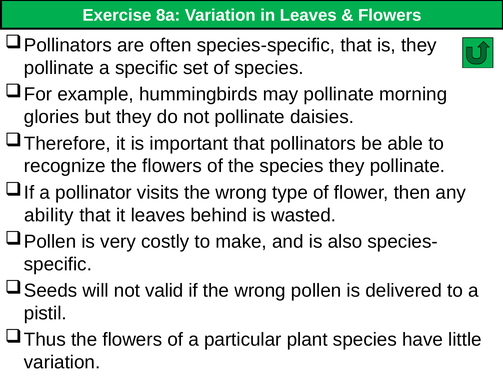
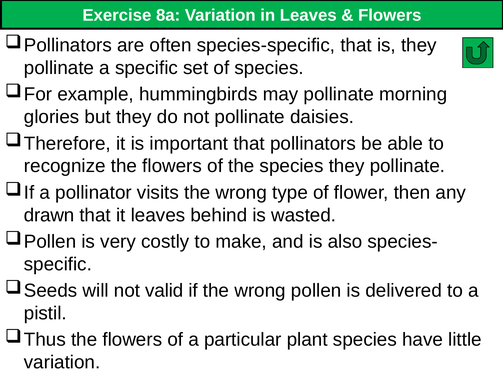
ability: ability -> drawn (49, 215)
